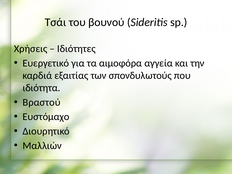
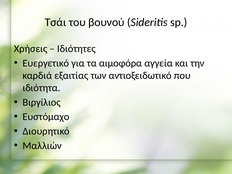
σπονδυλωτούς: σπονδυλωτούς -> αντιοξειδωτικό (140, 75)
Βραστού: Βραστού -> Βιργίλιος (42, 102)
